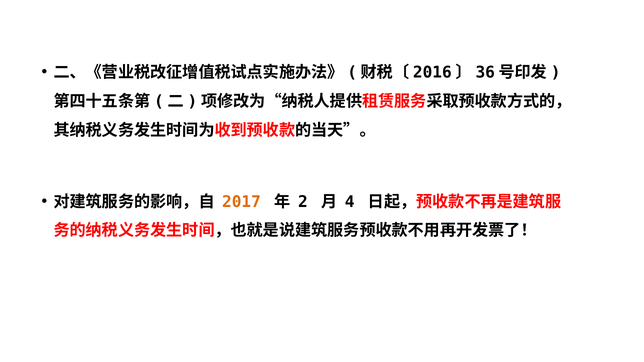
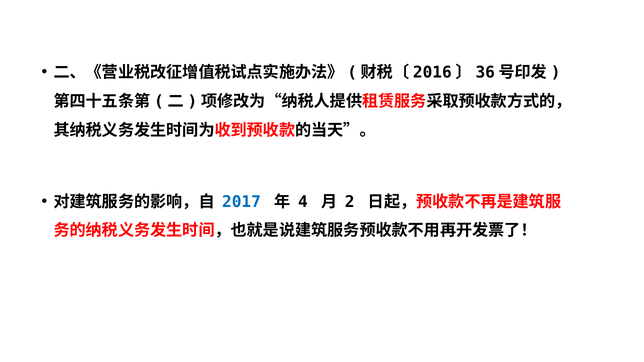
2017 colour: orange -> blue (242, 202)
2: 2 -> 4 (303, 202)
4: 4 -> 2 (350, 202)
